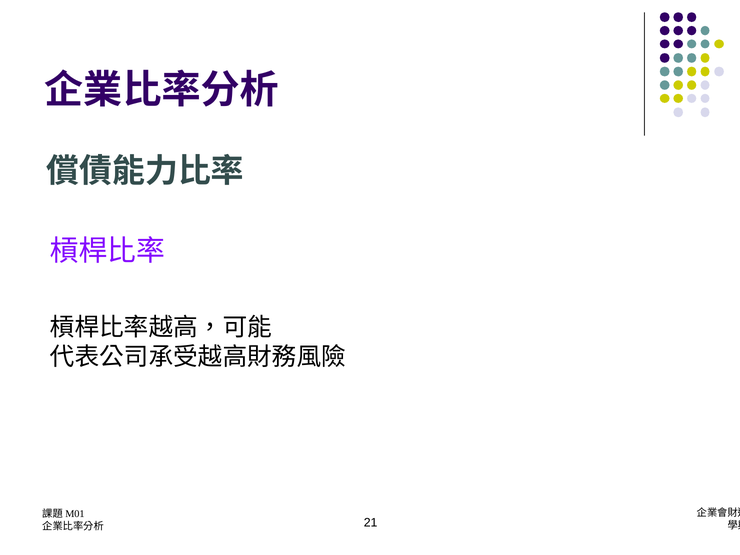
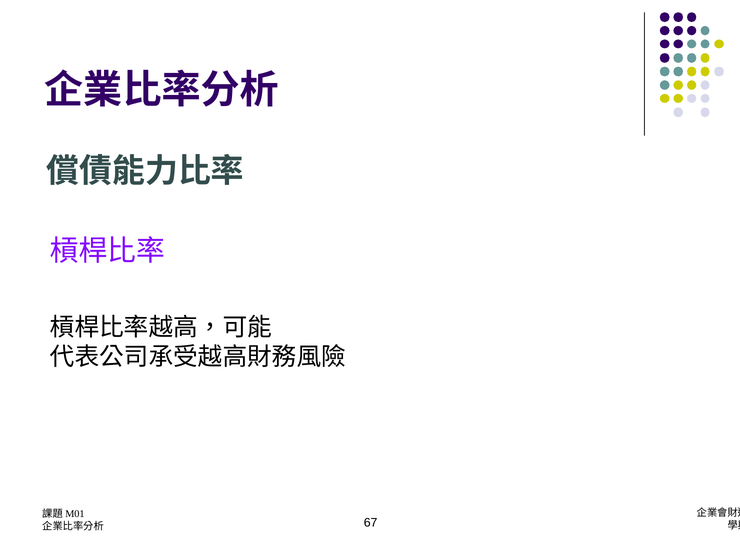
21: 21 -> 67 (371, 523)
